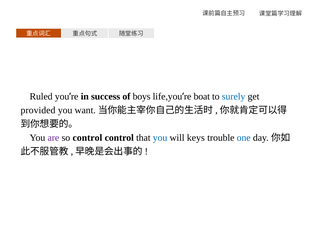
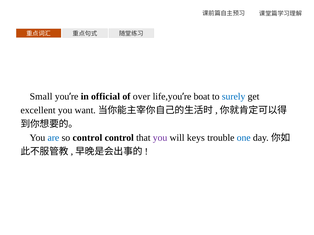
Ruled: Ruled -> Small (41, 97)
success: success -> official (106, 97)
boys: boys -> over (142, 97)
provided: provided -> excellent (38, 110)
are colour: purple -> blue (53, 138)
you colour: blue -> purple (160, 138)
